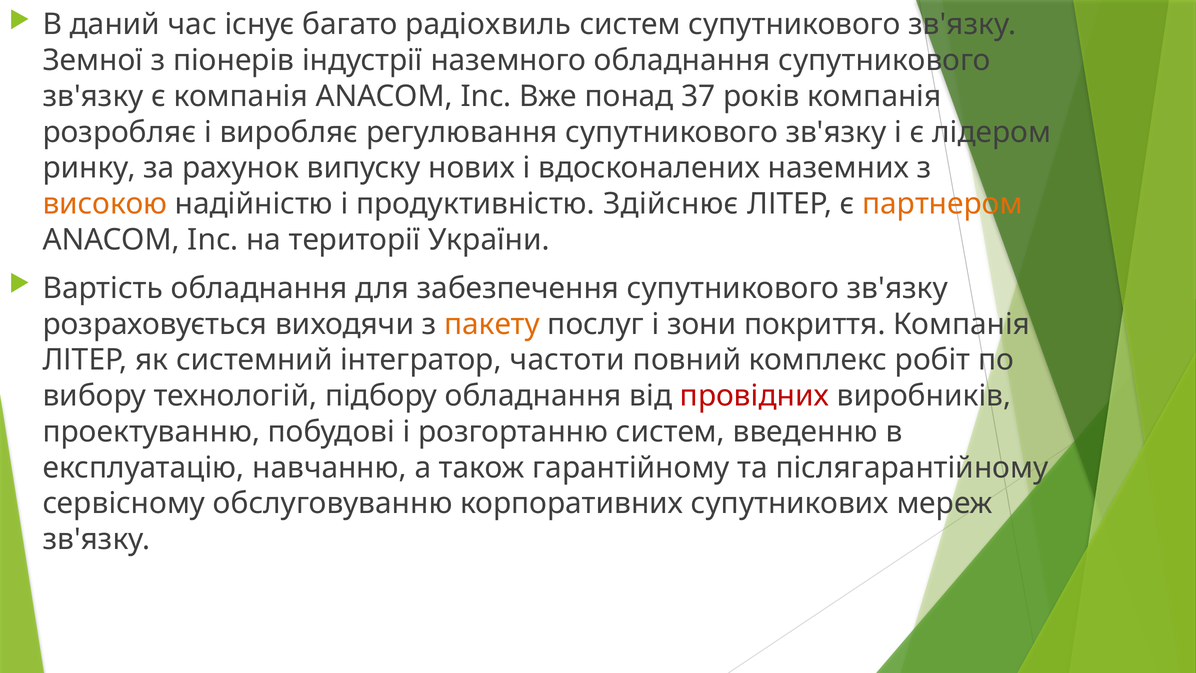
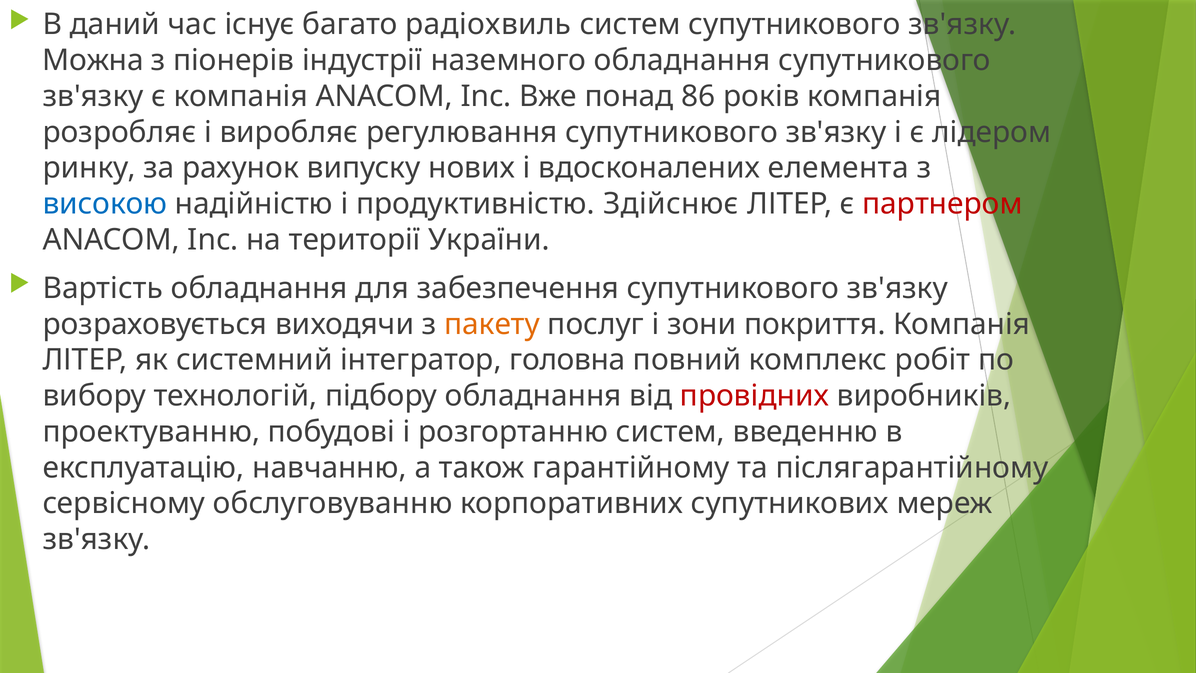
Земної: Земної -> Можна (93, 60)
37: 37 -> 86 (698, 96)
наземних: наземних -> елемента (838, 168)
високою colour: orange -> blue (105, 204)
партнером colour: orange -> red (942, 204)
частоти: частоти -> головна (567, 360)
